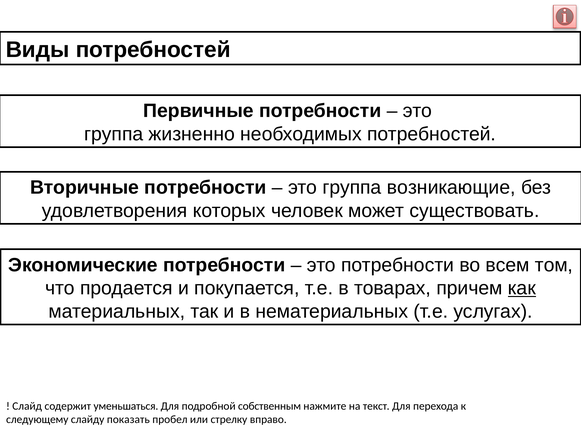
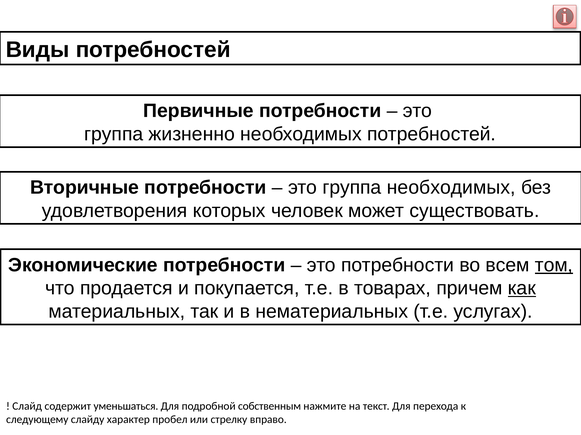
группа возникающие: возникающие -> необходимых (451, 188)
том underline: none -> present (554, 265)
показать: показать -> характер (128, 420)
